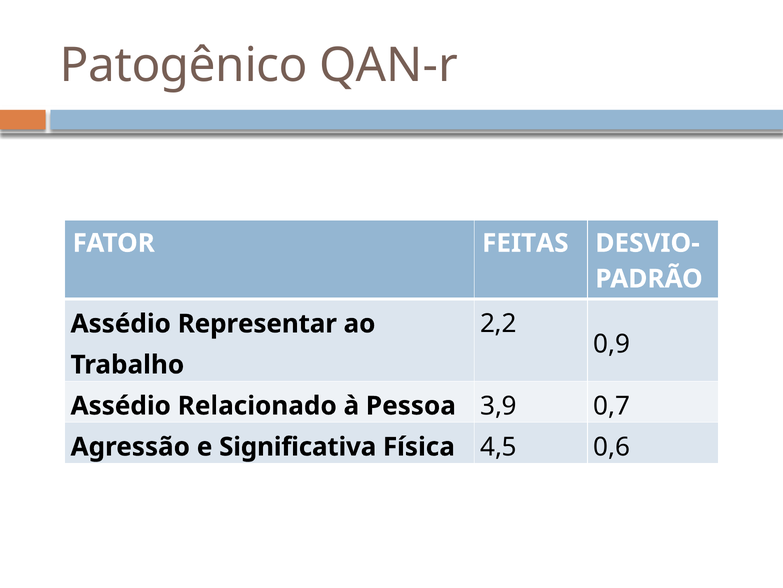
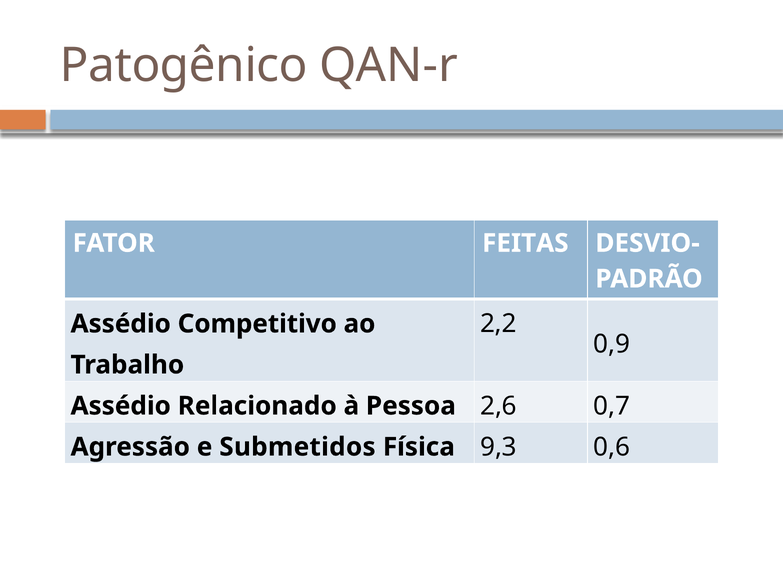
Representar: Representar -> Competitivo (257, 323)
3,9: 3,9 -> 2,6 (499, 405)
Significativa: Significativa -> Submetidos (297, 446)
4,5: 4,5 -> 9,3 (499, 446)
